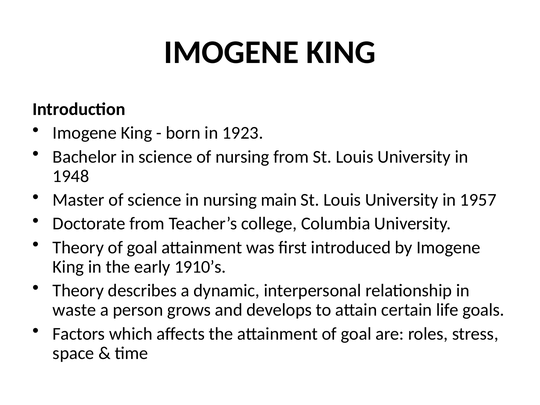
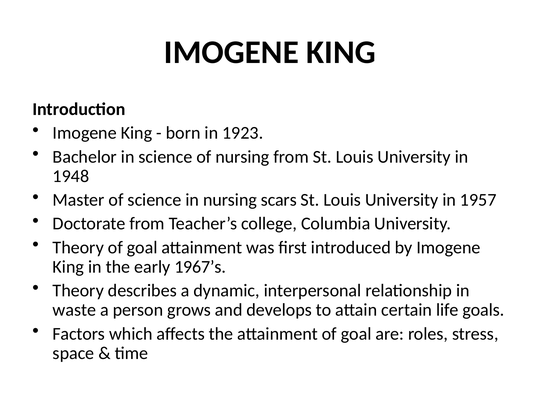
main: main -> scars (279, 200)
1910’s: 1910’s -> 1967’s (200, 267)
